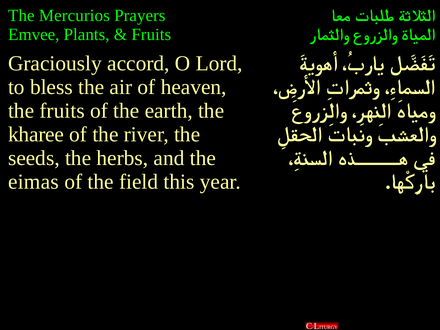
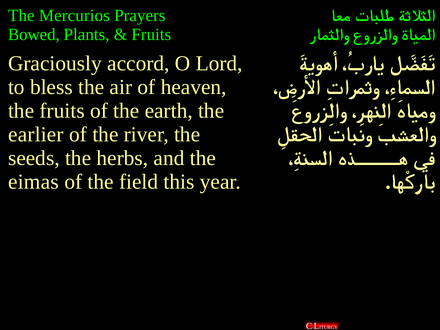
Emvee: Emvee -> Bowed (34, 34)
kharee: kharee -> earlier (36, 134)
